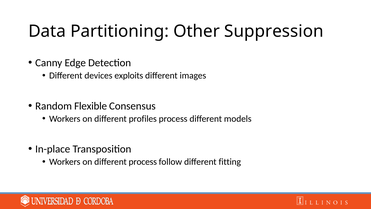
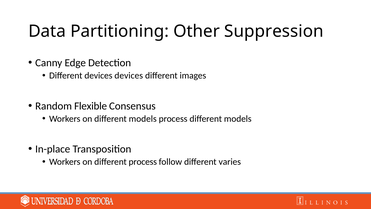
devices exploits: exploits -> devices (129, 76)
on different profiles: profiles -> models (143, 119)
fitting: fitting -> varies (230, 162)
